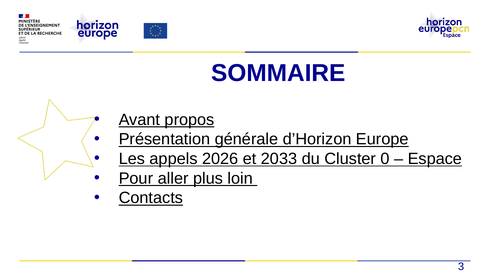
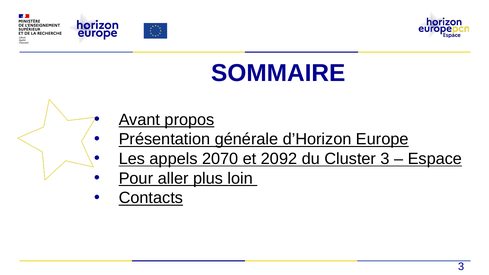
2026: 2026 -> 2070 (220, 159)
2033: 2033 -> 2092 (279, 159)
Cluster 0: 0 -> 3 (385, 159)
